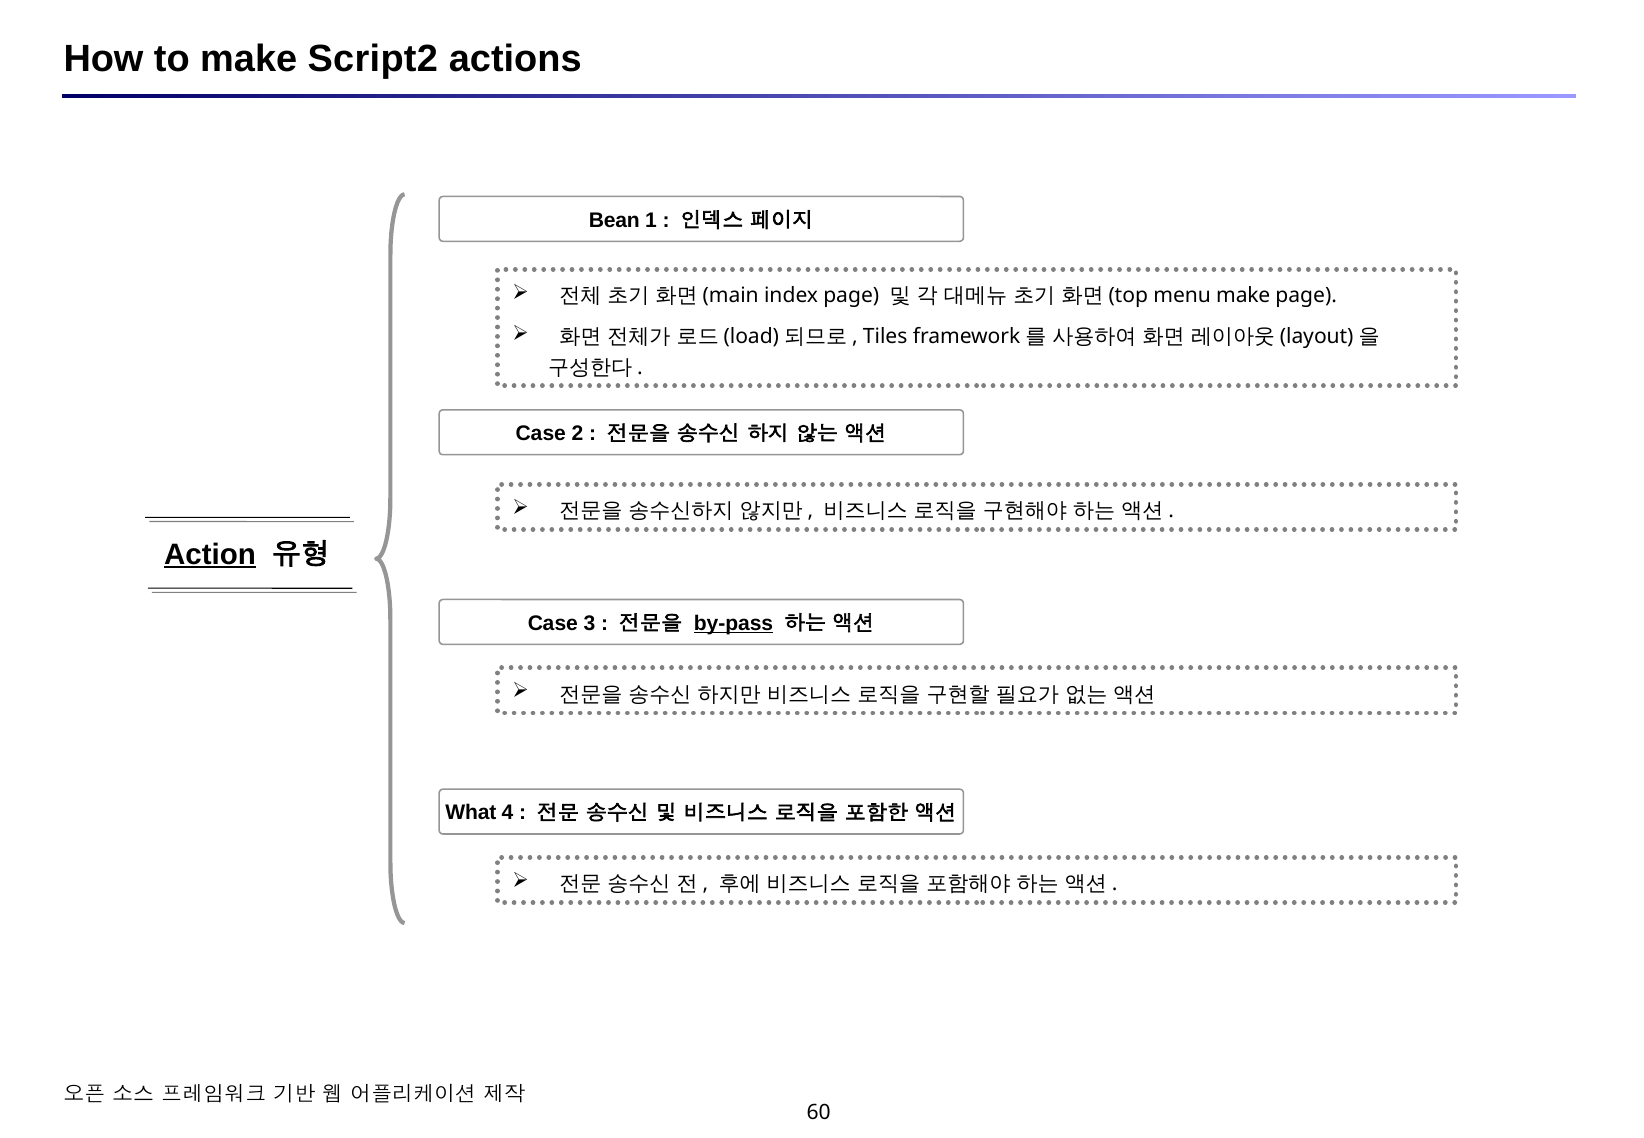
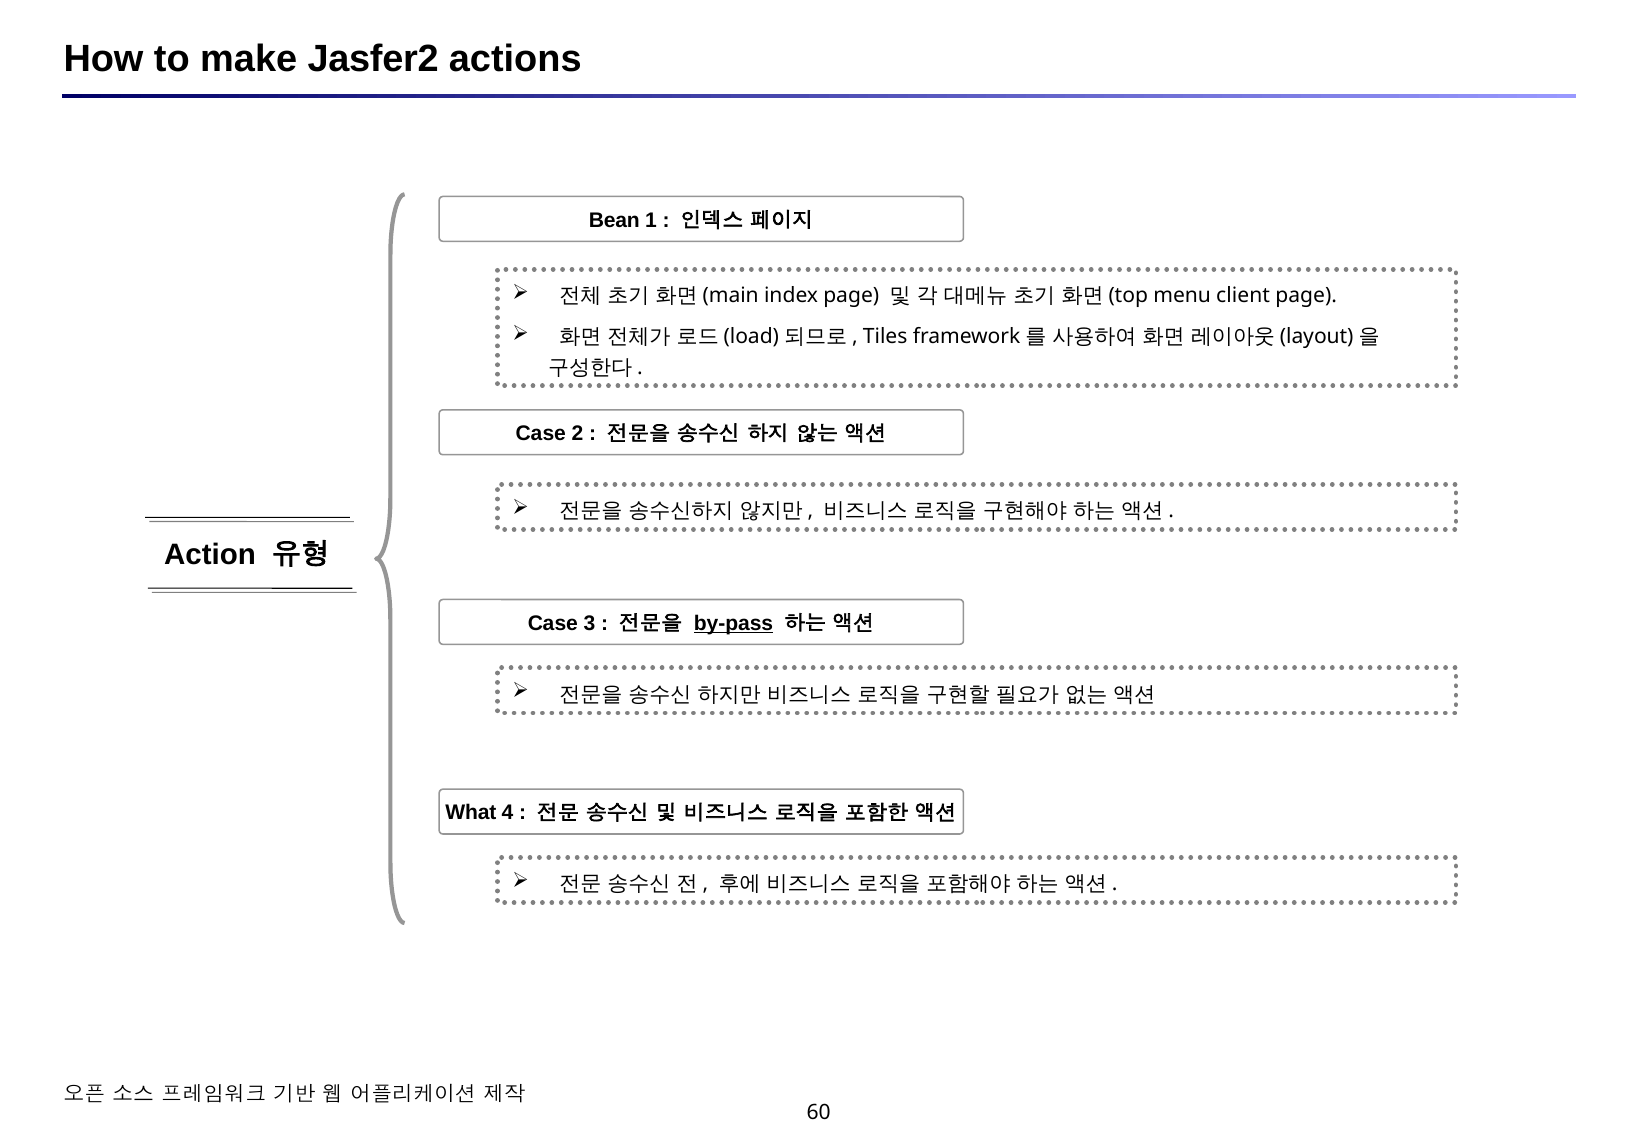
Script2: Script2 -> Jasfer2 (373, 59)
menu make: make -> client (1243, 296)
Action underline: present -> none (210, 555)
